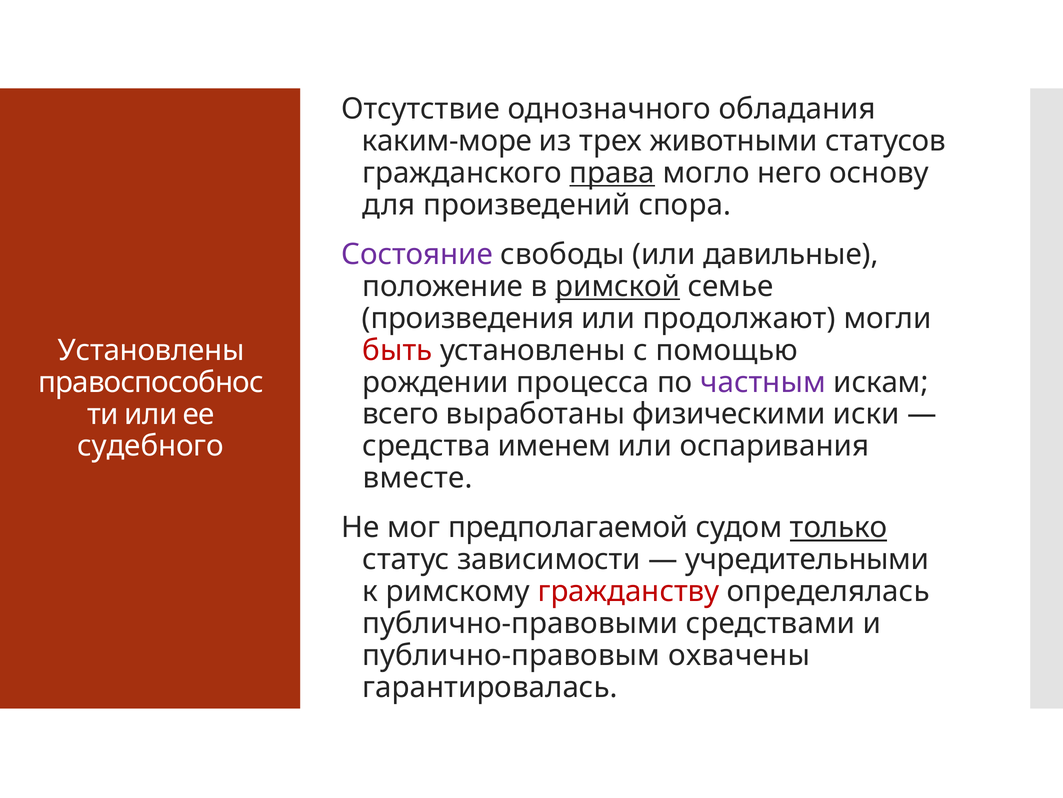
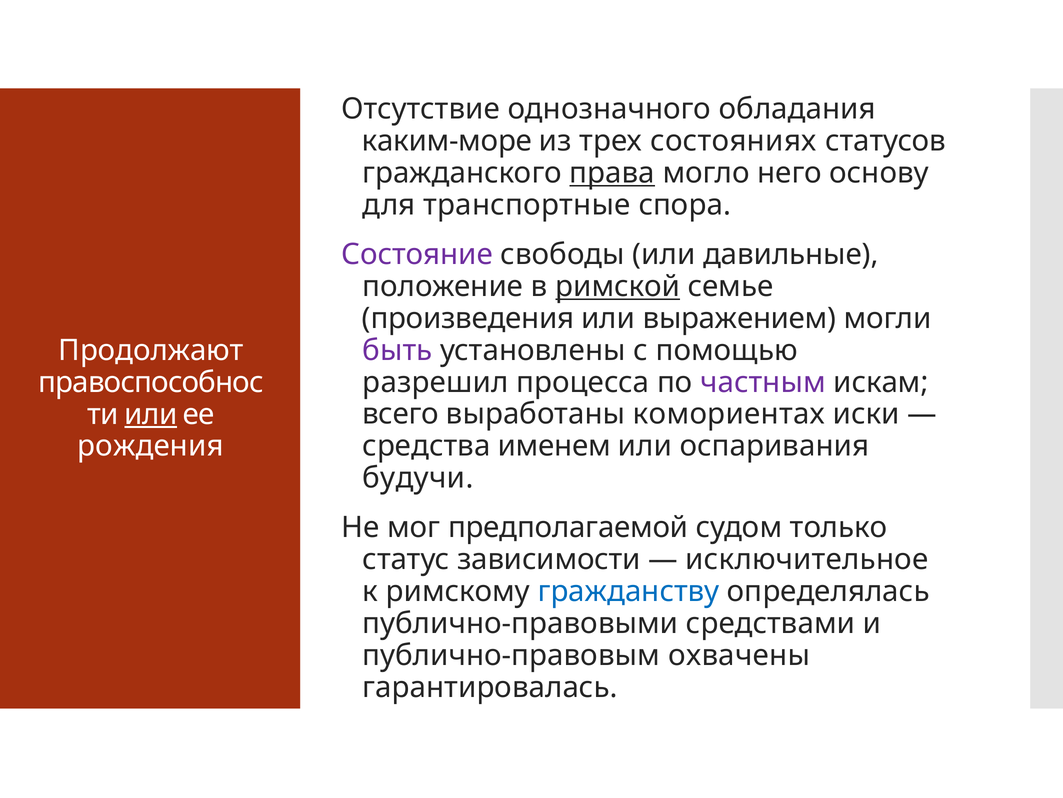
животными: животными -> состояниях (733, 141)
произведений: произведений -> транспортные (527, 205)
продолжают: продолжают -> выражением (739, 318)
Установлены: Установлены -> Продолжают (151, 350)
быть colour: red -> purple (397, 350)
рождении: рождении -> разрешил (435, 382)
или underline: none -> present (151, 414)
физическими: физическими -> комориентах (729, 414)
судебного: судебного -> рождения (150, 446)
вместе: вместе -> будучи (418, 478)
только underline: present -> none (839, 527)
учредительными: учредительными -> исключительное (807, 559)
гражданству colour: red -> blue (629, 591)
